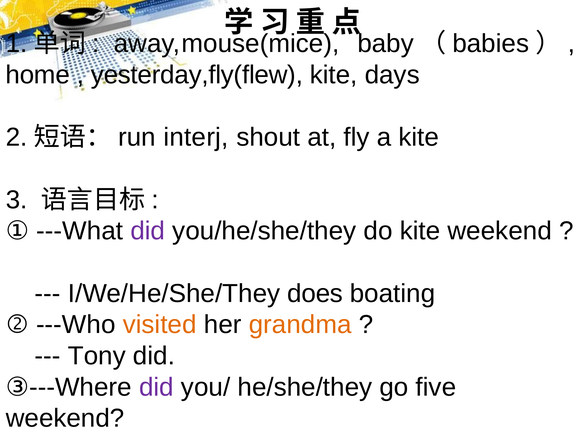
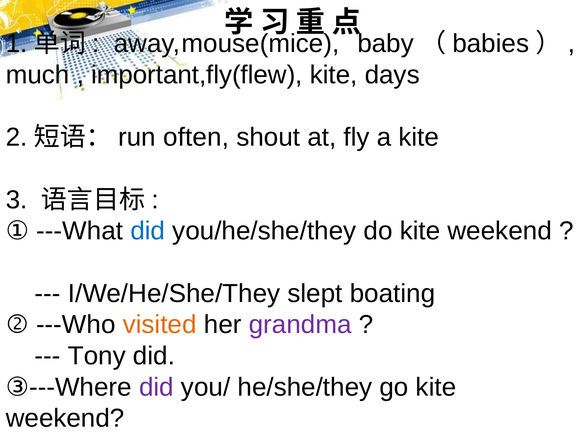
home: home -> much (38, 75)
yesterday,fly(flew: yesterday,fly(flew -> important,fly(flew (197, 75)
interj: interj -> often (196, 138)
did colour: purple -> blue (148, 231)
does: does -> slept (315, 294)
grandma colour: orange -> purple (300, 325)
go five: five -> kite (436, 388)
